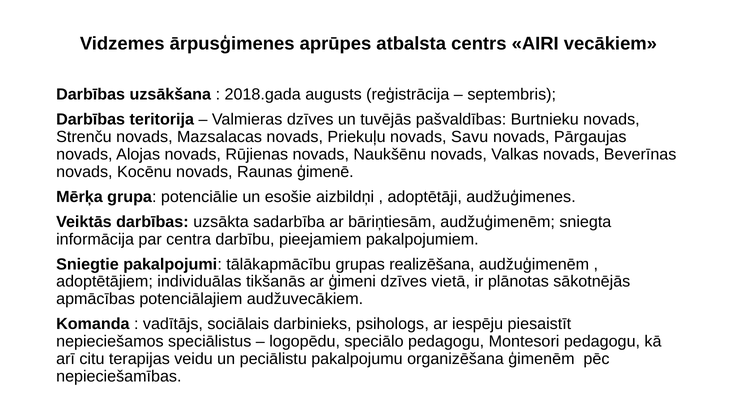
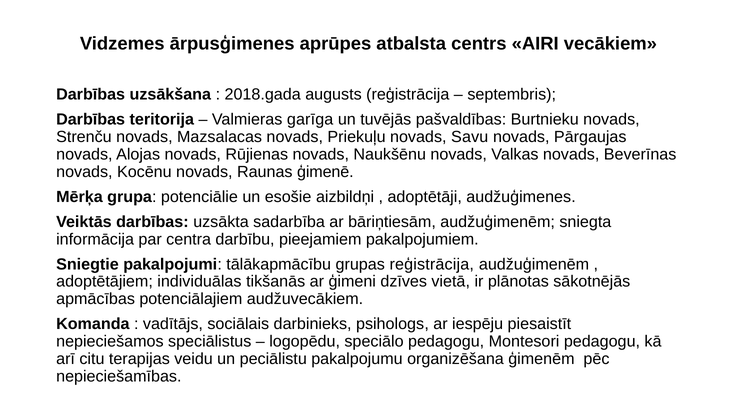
Valmieras dzīves: dzīves -> garīga (310, 120)
grupas realizēšana: realizēšana -> reģistrācija (432, 265)
